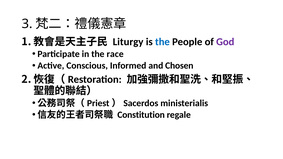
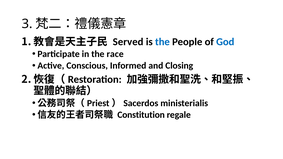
Liturgy: Liturgy -> Served (128, 42)
God colour: purple -> blue (225, 42)
Chosen: Chosen -> Closing (179, 66)
